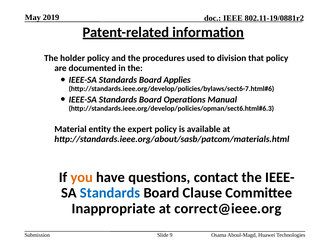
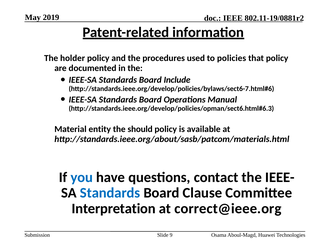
division: division -> policies (232, 58)
Applies: Applies -> Include (177, 80)
expert: expert -> should (140, 129)
you colour: orange -> blue (82, 177)
Inappropriate: Inappropriate -> Interpretation (114, 209)
